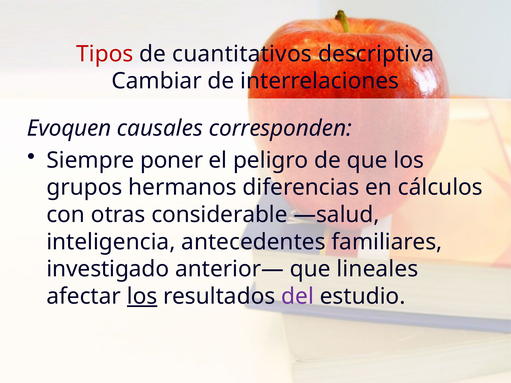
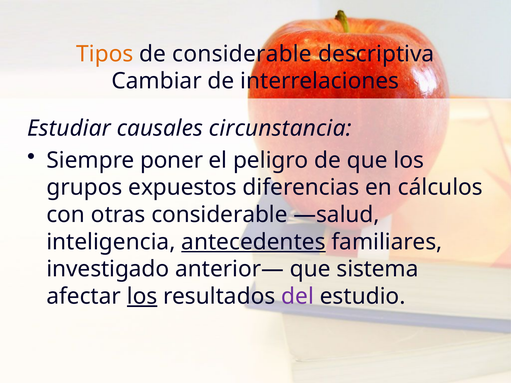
Tipos colour: red -> orange (105, 54)
de cuantitativos: cuantitativos -> considerable (242, 54)
Evoquen: Evoquen -> Estudiar (69, 128)
corresponden: corresponden -> circunstancia (280, 128)
hermanos: hermanos -> expuestos (183, 188)
antecedentes underline: none -> present (253, 242)
lineales: lineales -> sistema (378, 269)
